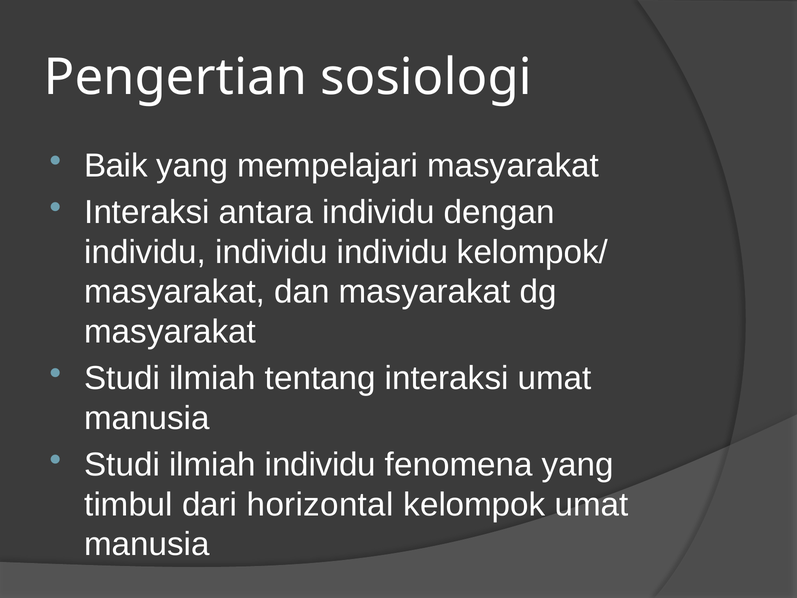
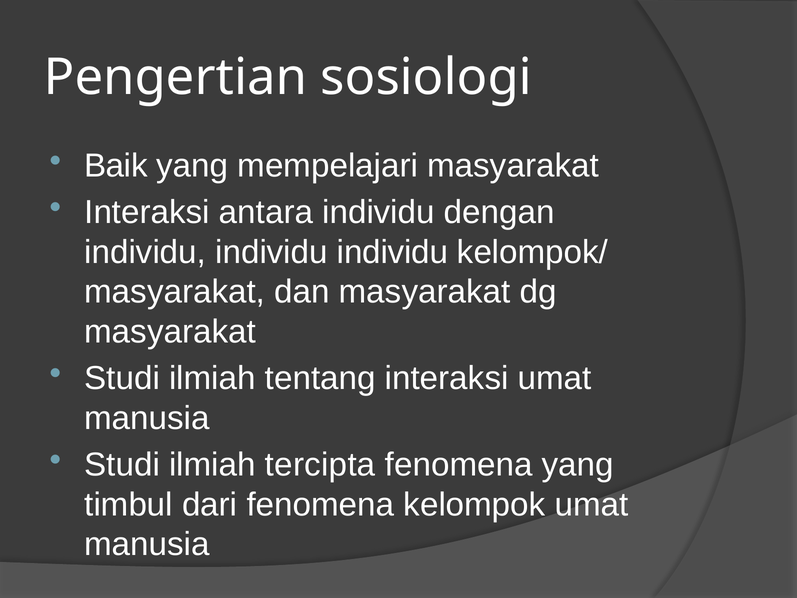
ilmiah individu: individu -> tercipta (320, 465)
dari horizontal: horizontal -> fenomena (320, 504)
